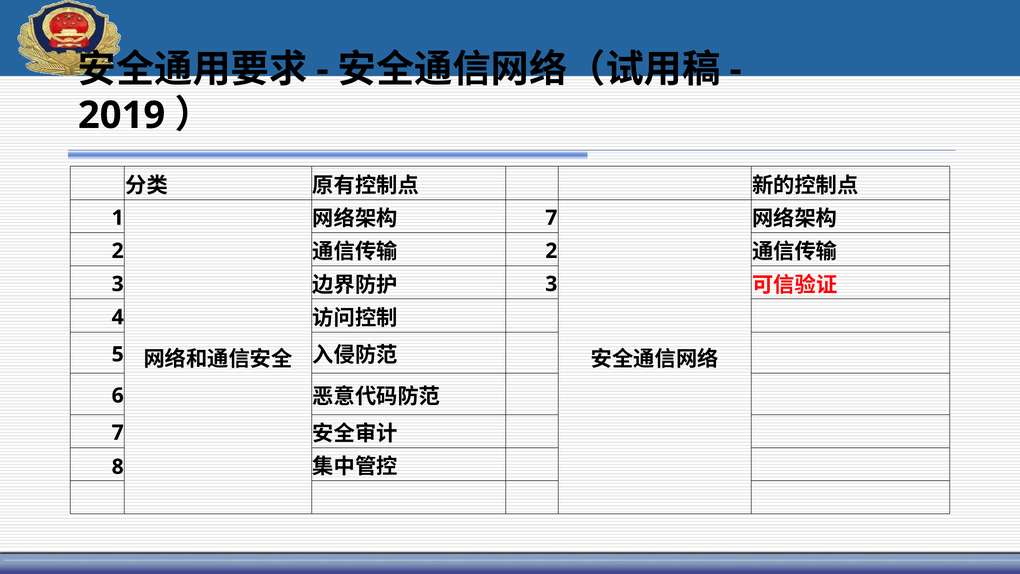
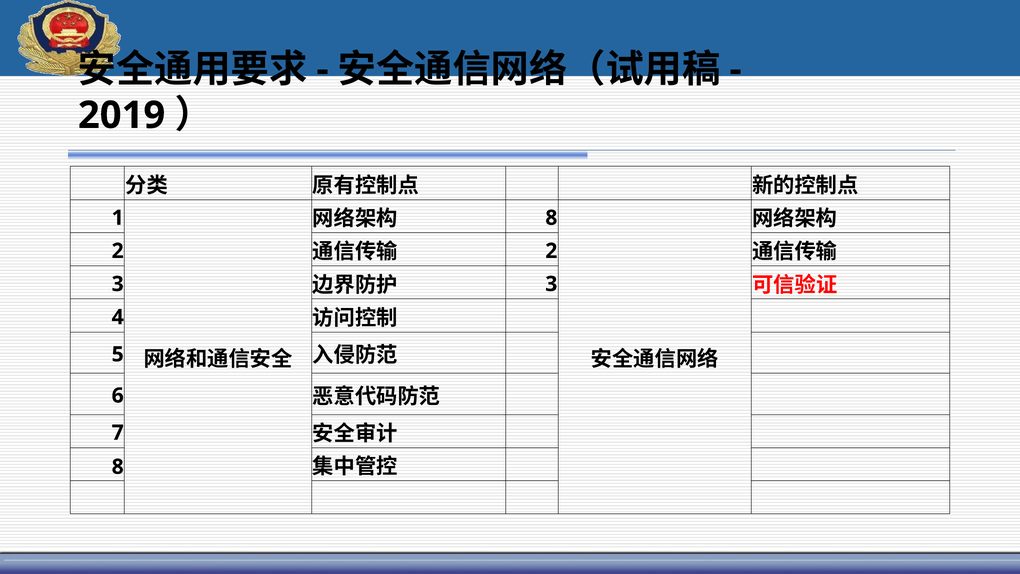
7: 7 -> 8 (551, 218)
